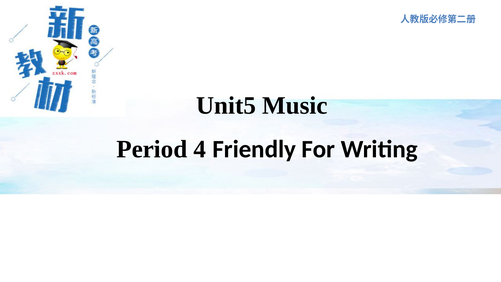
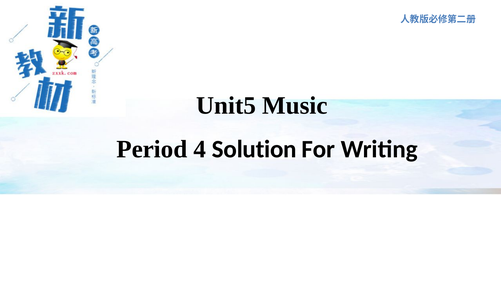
Friendly: Friendly -> Solution (254, 149)
